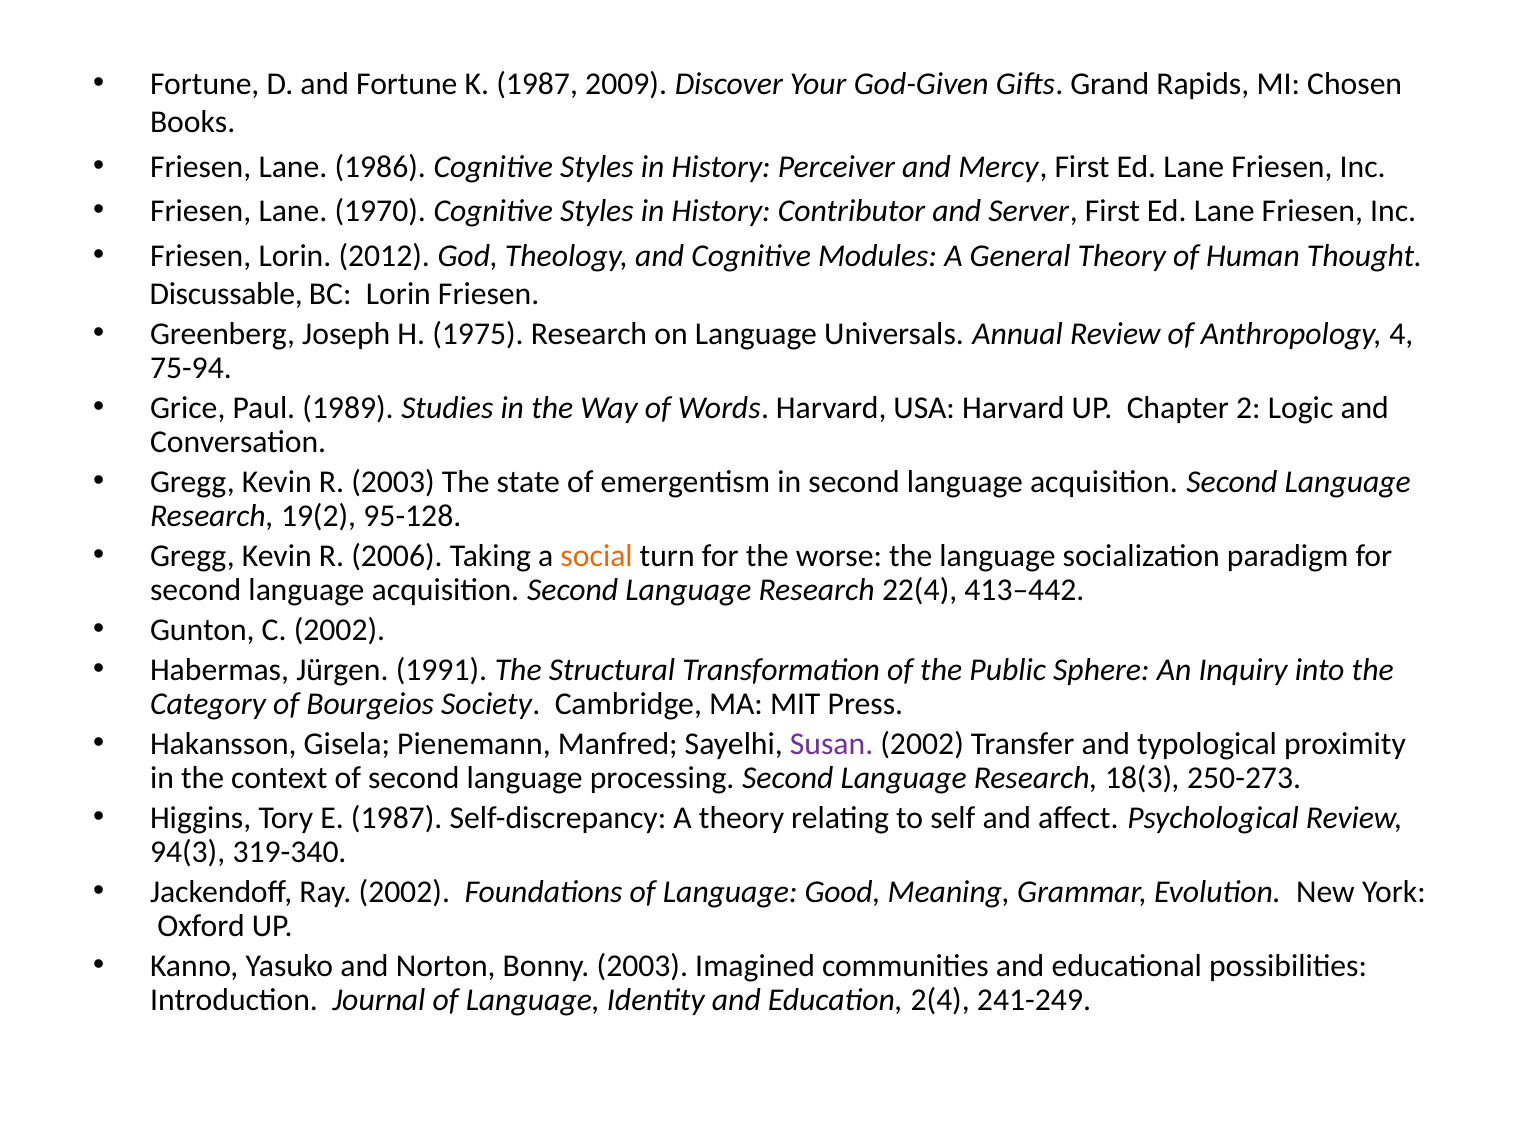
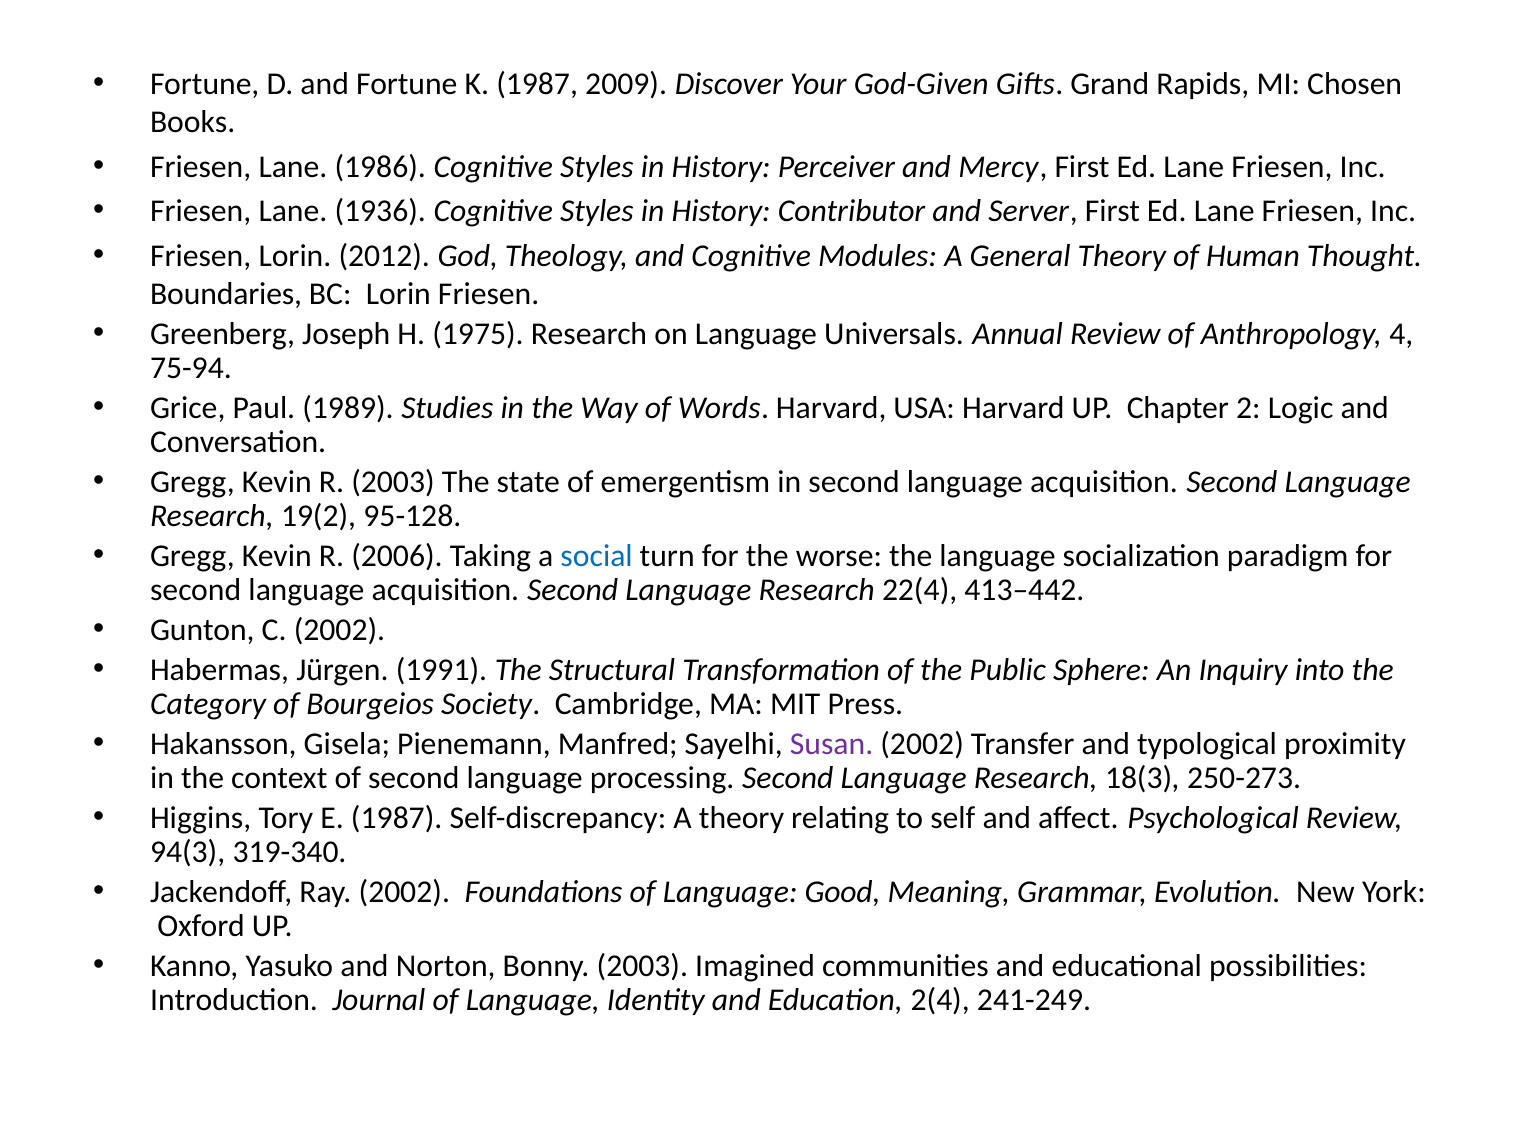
1970: 1970 -> 1936 (380, 211)
Discussable: Discussable -> Boundaries (226, 294)
social colour: orange -> blue (597, 555)
